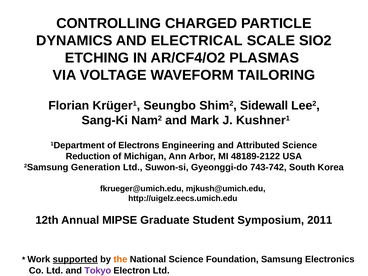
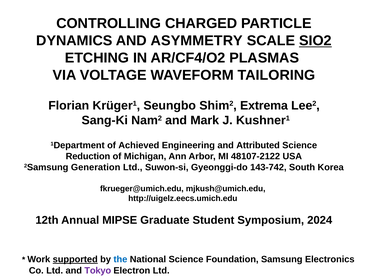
ELECTRICAL: ELECTRICAL -> ASYMMETRY (197, 41)
SIO2 underline: none -> present (315, 41)
Sidewall: Sidewall -> Extrema (264, 106)
Electrons: Electrons -> Achieved (139, 145)
48189-2122: 48189-2122 -> 48107-2122 (256, 156)
743-742: 743-742 -> 143-742 (268, 167)
2011: 2011 -> 2024 (320, 220)
the colour: orange -> blue (120, 259)
